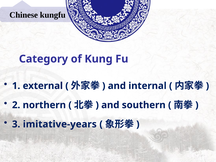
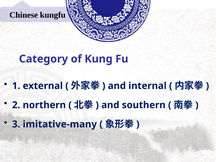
imitative-years: imitative-years -> imitative-many (60, 124)
